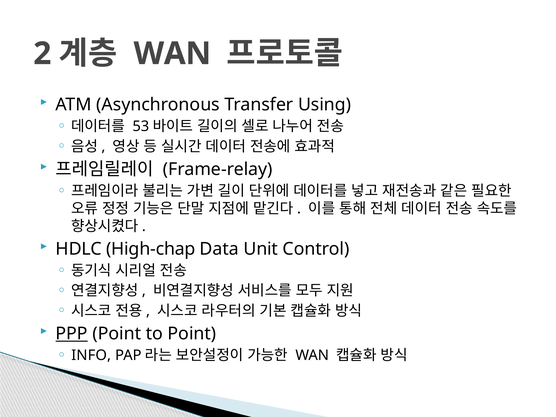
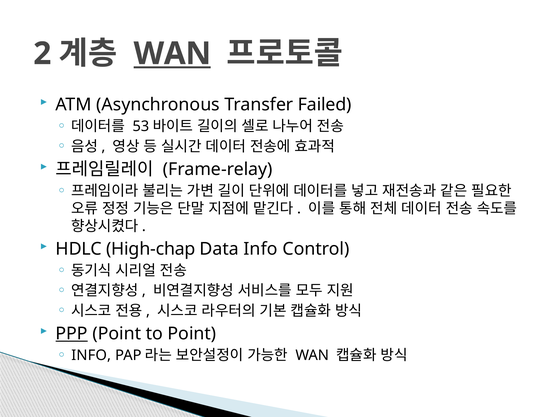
WAN underline: none -> present (172, 54)
Using: Using -> Failed (325, 105)
Data Unit: Unit -> Info (261, 249)
